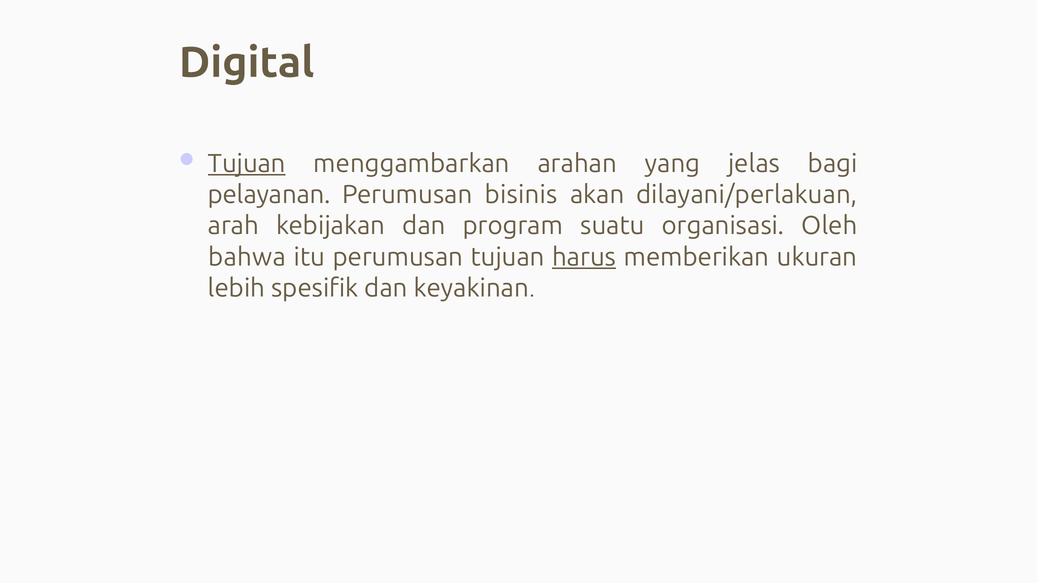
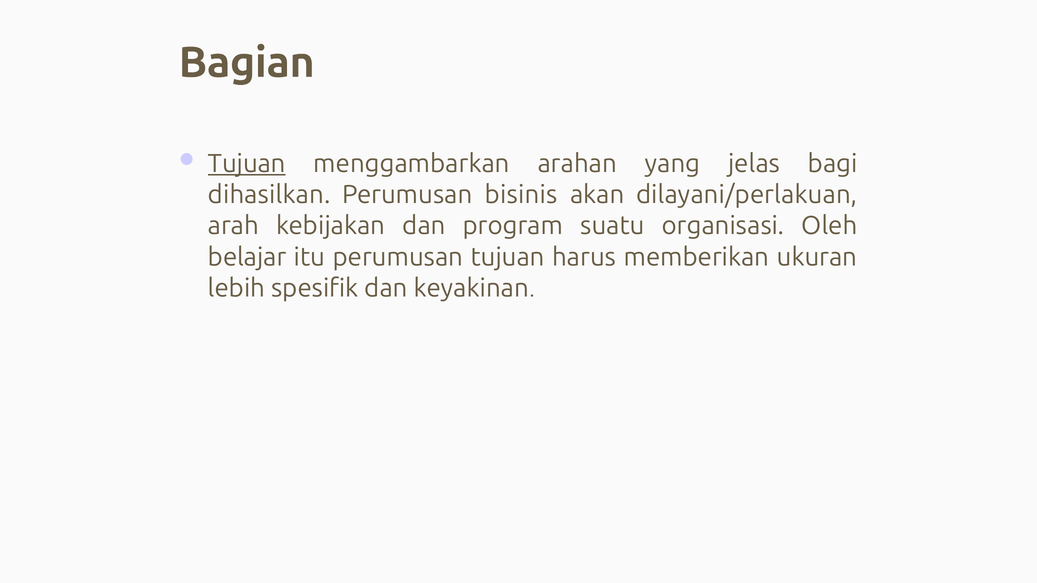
Digital: Digital -> Bagian (247, 63)
pelayanan: pelayanan -> dihasilkan (269, 195)
bahwa: bahwa -> belajar (247, 257)
harus underline: present -> none (584, 257)
